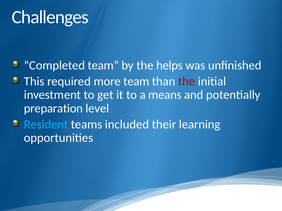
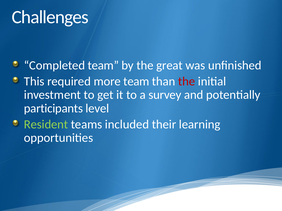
helps: helps -> great (170, 65)
means: means -> survey (165, 95)
preparation: preparation -> participants (53, 109)
Resident colour: light blue -> light green (46, 125)
